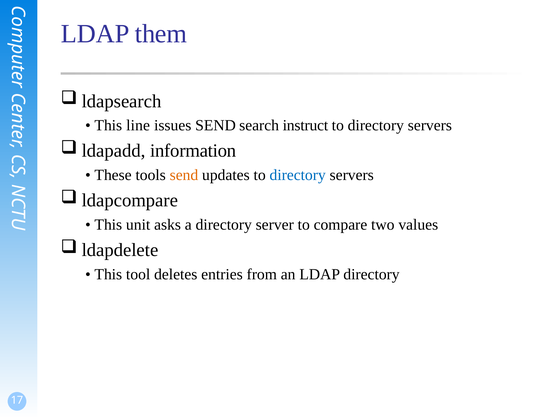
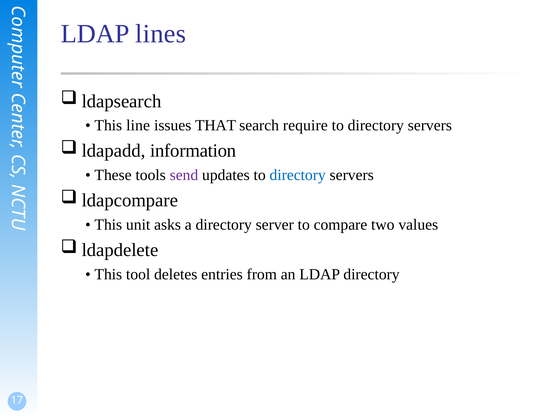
them: them -> lines (161, 34)
issues SEND: SEND -> THAT (216, 125)
instruct: instruct -> require (305, 125)
send colour: orange -> purple (184, 175)
